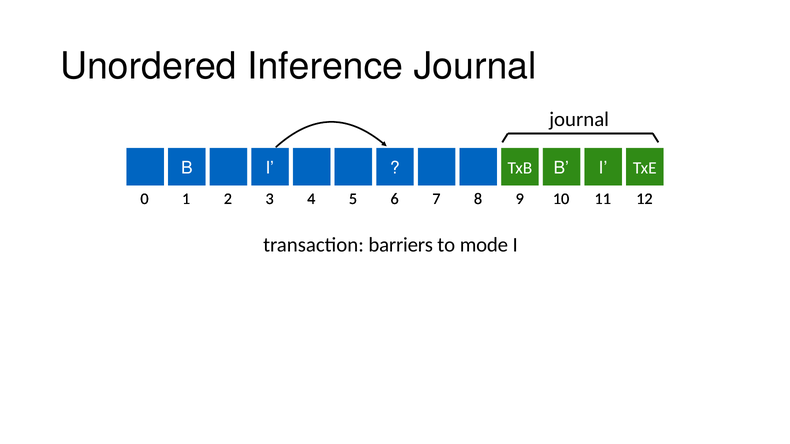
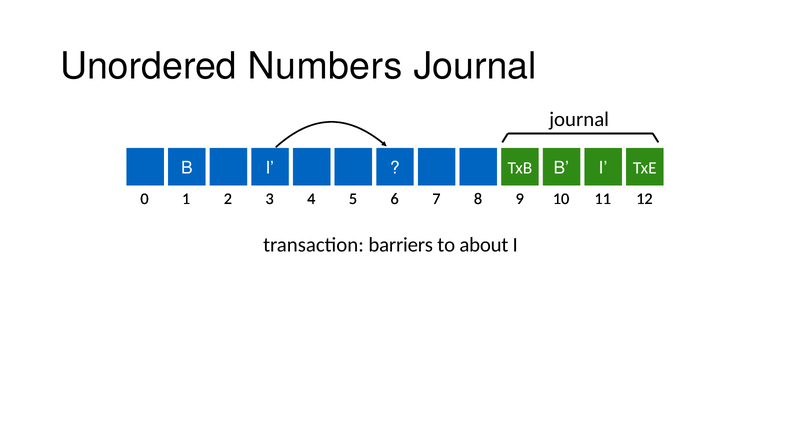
Inference: Inference -> Numbers (325, 66)
mode: mode -> about (484, 245)
